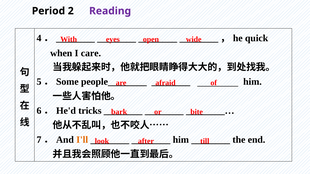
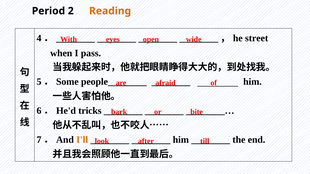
Reading colour: purple -> orange (110, 11)
quick: quick -> street (257, 38)
care: care -> pass (91, 53)
